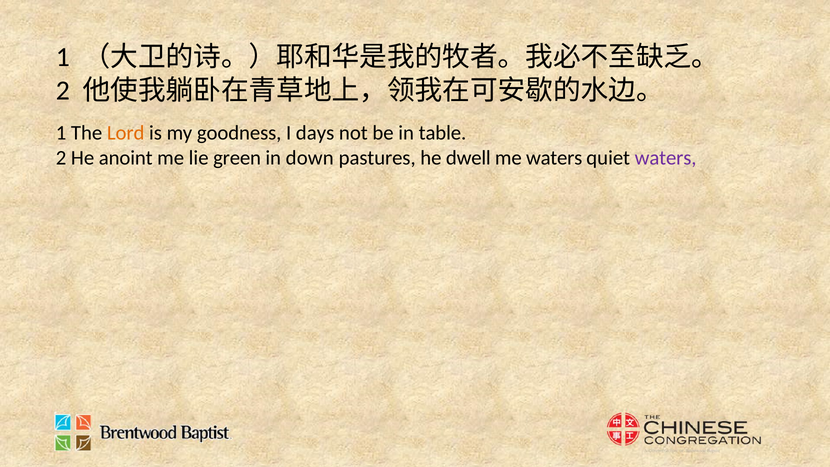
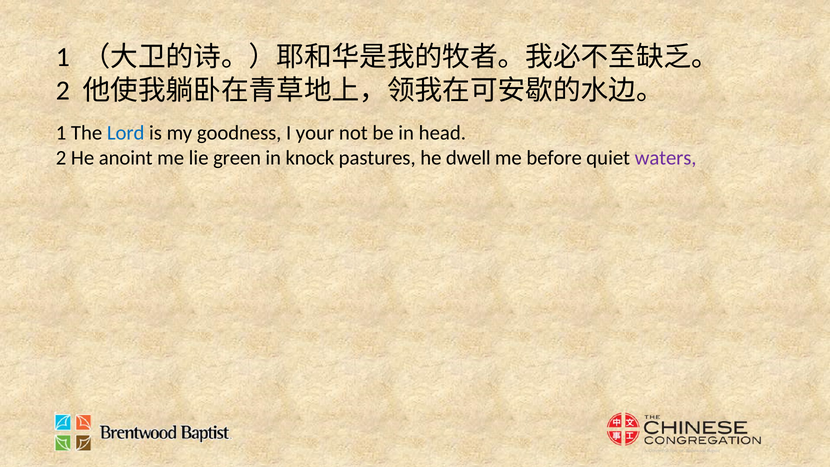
Lord colour: orange -> blue (126, 133)
days: days -> your (315, 133)
table: table -> head (442, 133)
down: down -> knock (310, 158)
me waters: waters -> before (554, 158)
